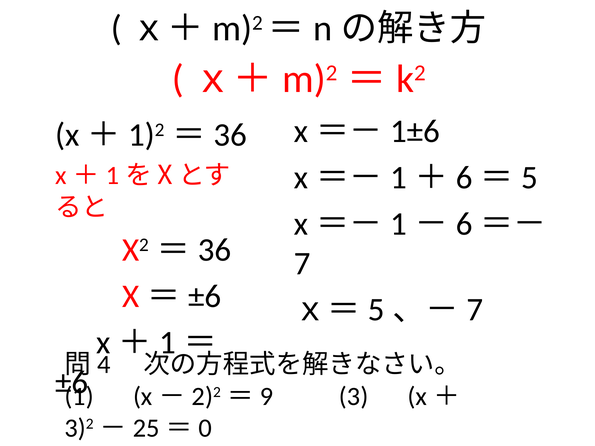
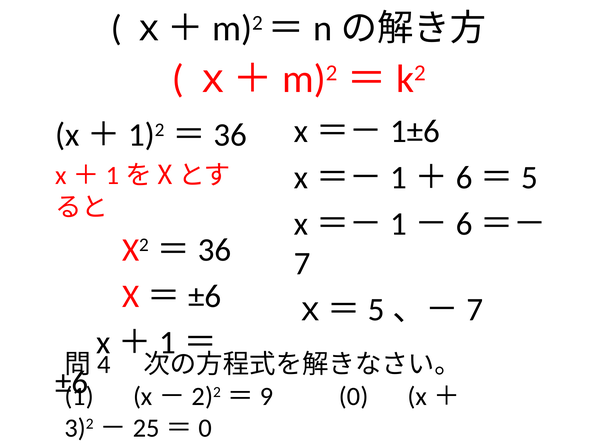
3: 3 -> 0 (354, 397)
